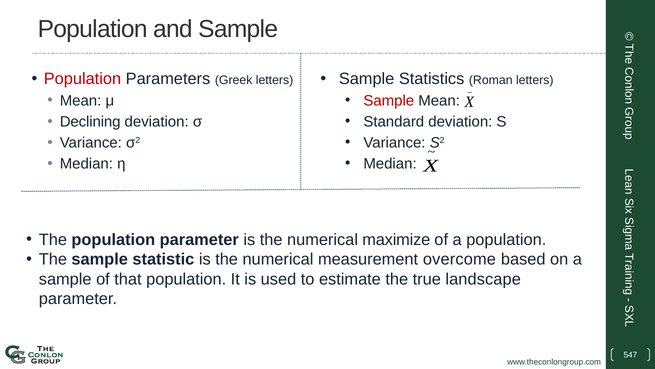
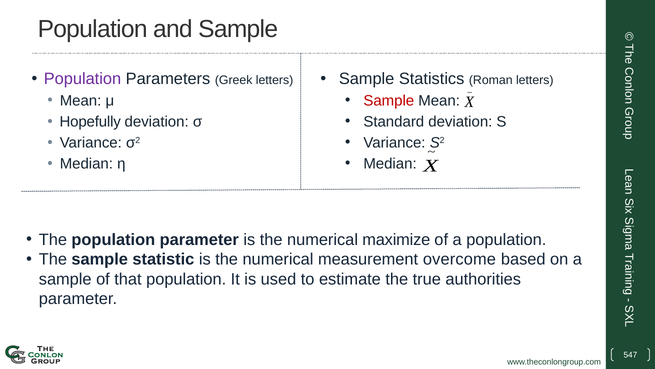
Population colour: red -> purple (82, 79)
Declining: Declining -> Hopefully (90, 122)
landscape: landscape -> authorities (483, 279)
